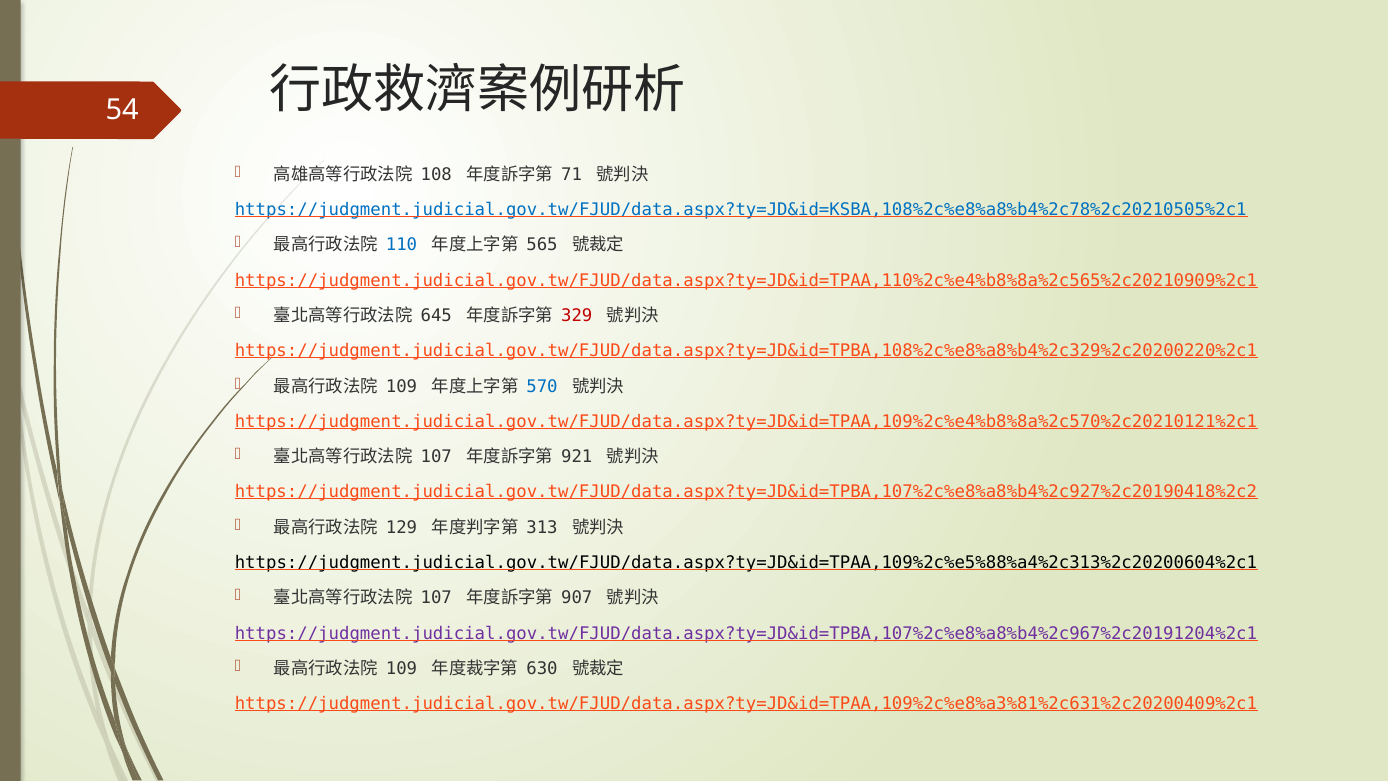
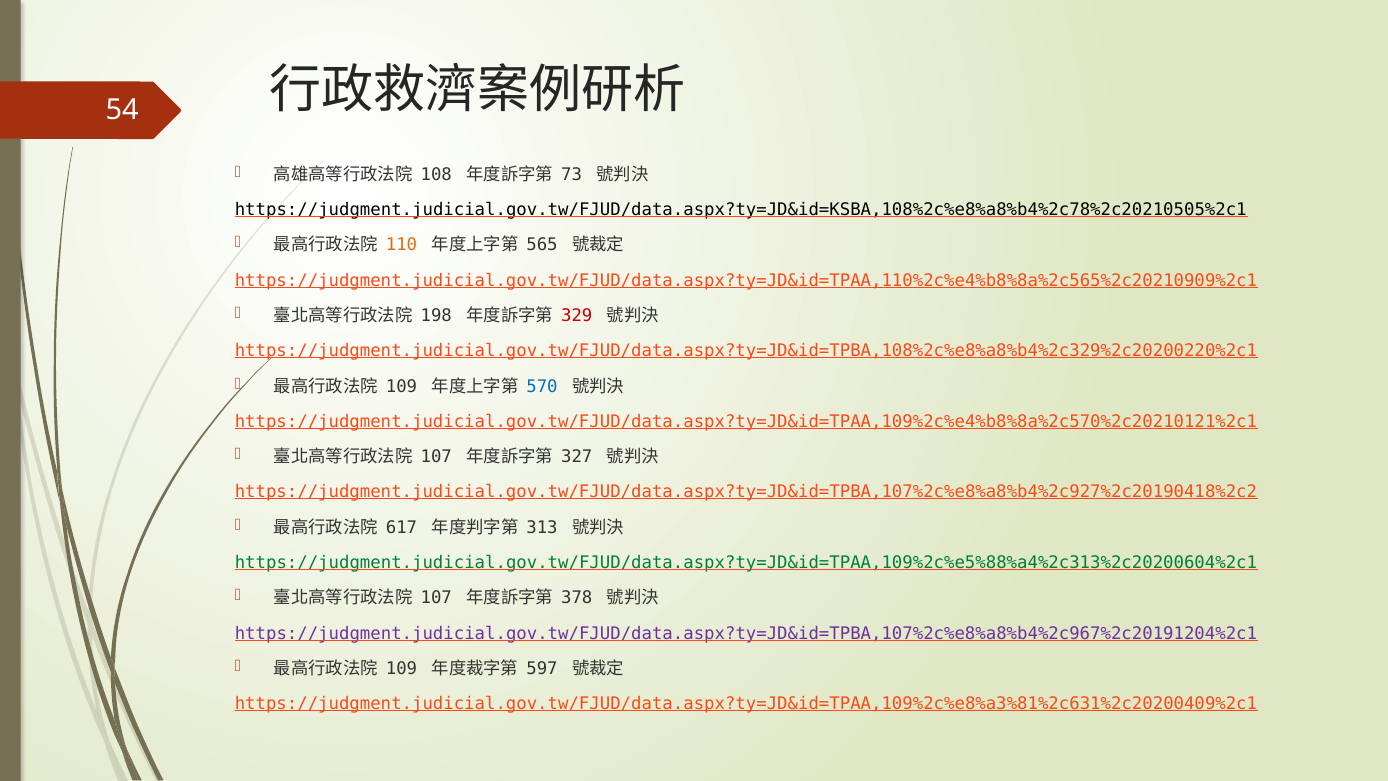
71: 71 -> 73 (572, 174)
https://judgment.judicial.gov.tw/FJUD/data.aspx?ty=JD&id=KSBA,108%2c%e8%a8%b4%2c78%2c20210505%2c1 colour: blue -> black (741, 210)
110 colour: blue -> orange (402, 245)
645: 645 -> 198 (436, 316)
921: 921 -> 327 (577, 457)
129: 129 -> 617 (402, 527)
https://judgment.judicial.gov.tw/FJUD/data.aspx?ty=JD&id=TPAA,109%2c%e5%88%a4%2c313%2c20200604%2c1 colour: black -> green (746, 563)
907: 907 -> 378 (577, 598)
630: 630 -> 597 (542, 669)
